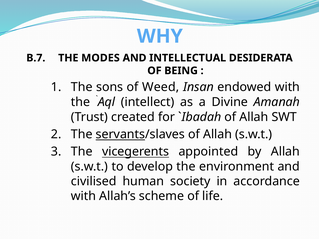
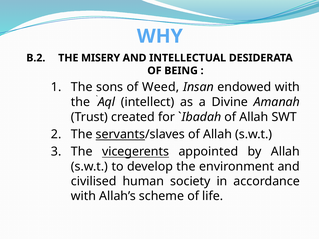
B.7: B.7 -> B.2 (36, 58)
MODES: MODES -> MISERY (101, 58)
